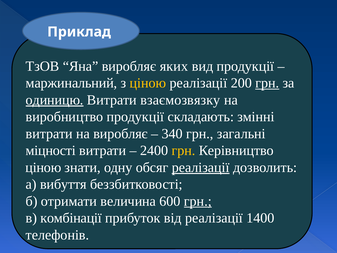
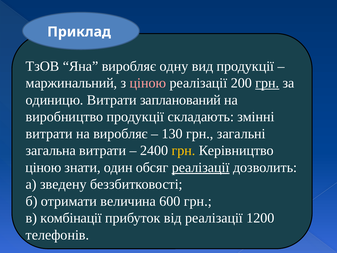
яких: яких -> одну (174, 66)
ціною colour: yellow -> pink (148, 83)
одиницю underline: present -> none (55, 100)
взаємозвязку: взаємозвязку -> запланований (180, 100)
340: 340 -> 130 (172, 134)
міцності: міцності -> загальна (51, 150)
одну: одну -> один (118, 167)
вибуття: вибуття -> зведену (63, 184)
грн underline: present -> none (198, 201)
1400: 1400 -> 1200 (260, 218)
